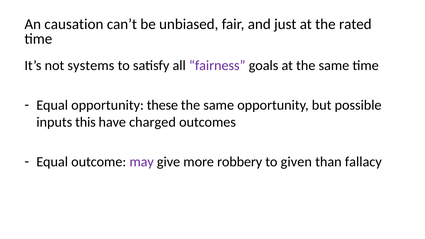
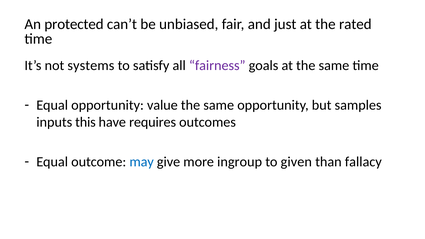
causation: causation -> protected (74, 24)
these: these -> value (162, 105)
possible: possible -> samples (358, 105)
charged: charged -> requires (153, 122)
may colour: purple -> blue (142, 162)
robbery: robbery -> ingroup (240, 162)
